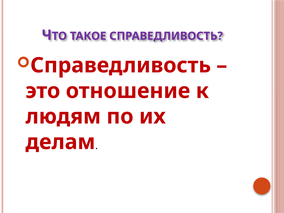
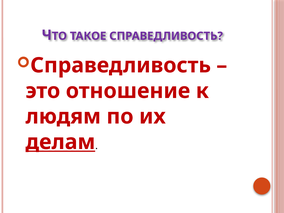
делам underline: none -> present (60, 142)
